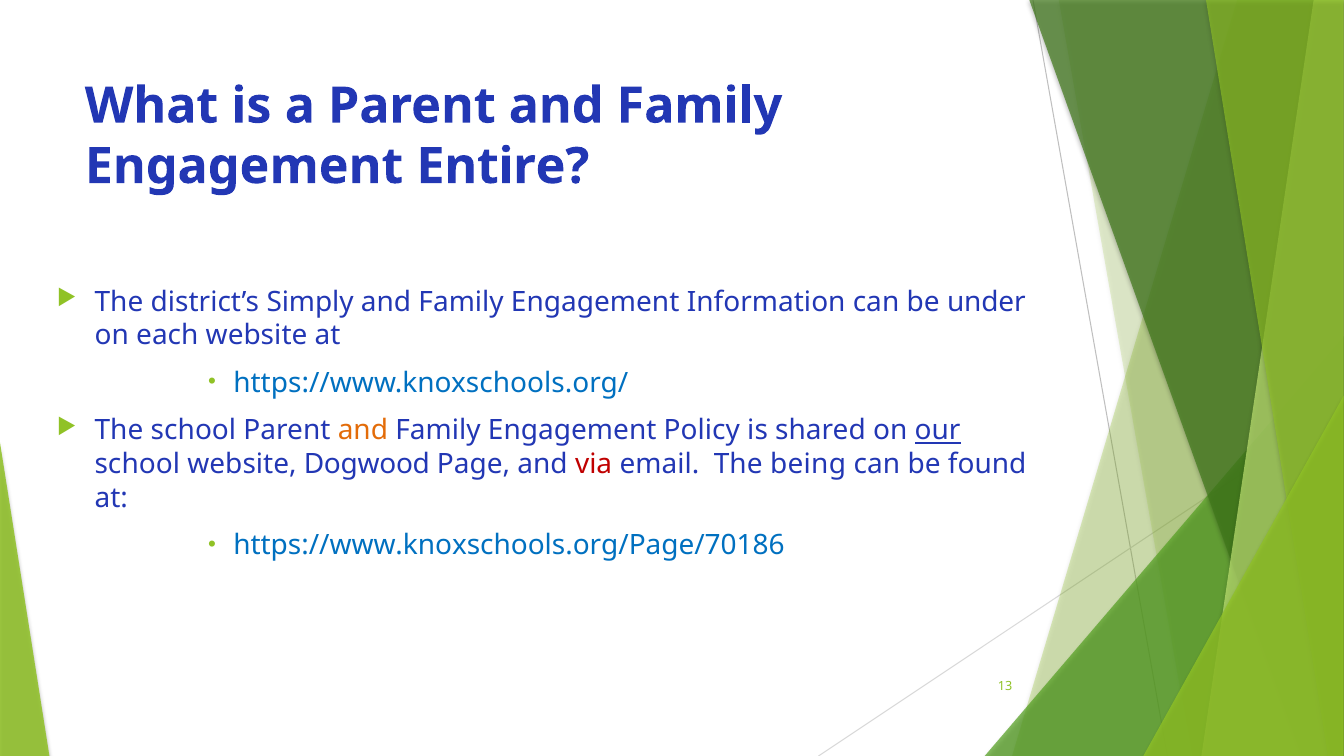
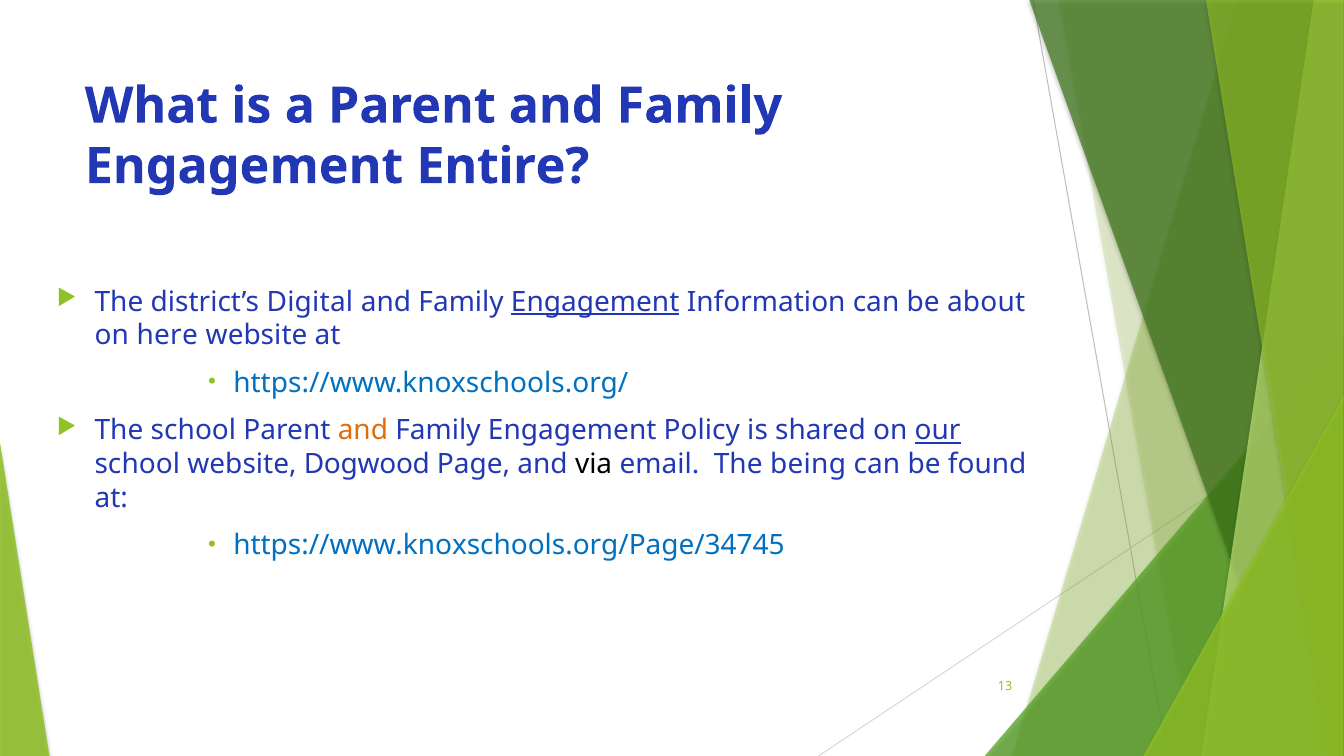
Simply: Simply -> Digital (310, 302)
Engagement underline: none -> present (595, 302)
under: under -> about (986, 302)
each: each -> here (167, 335)
via colour: red -> black (594, 464)
https://www.knoxschools.org/Page/70186: https://www.knoxschools.org/Page/70186 -> https://www.knoxschools.org/Page/34745 (509, 546)
